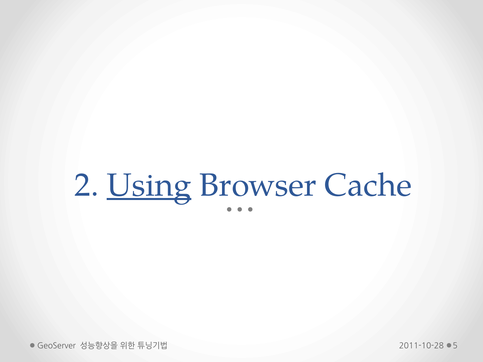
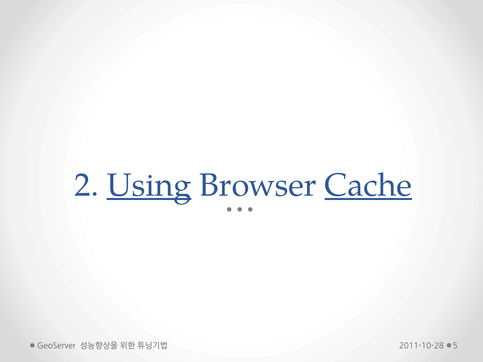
Cache underline: none -> present (368, 185)
